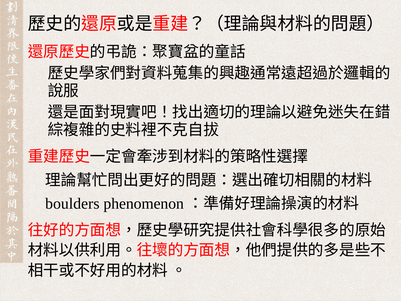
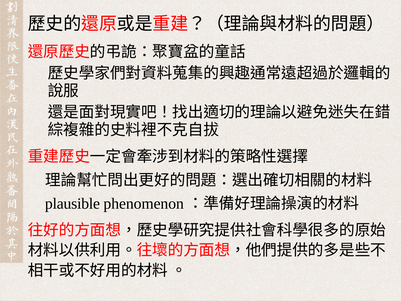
boulders: boulders -> plausible (72, 203)
